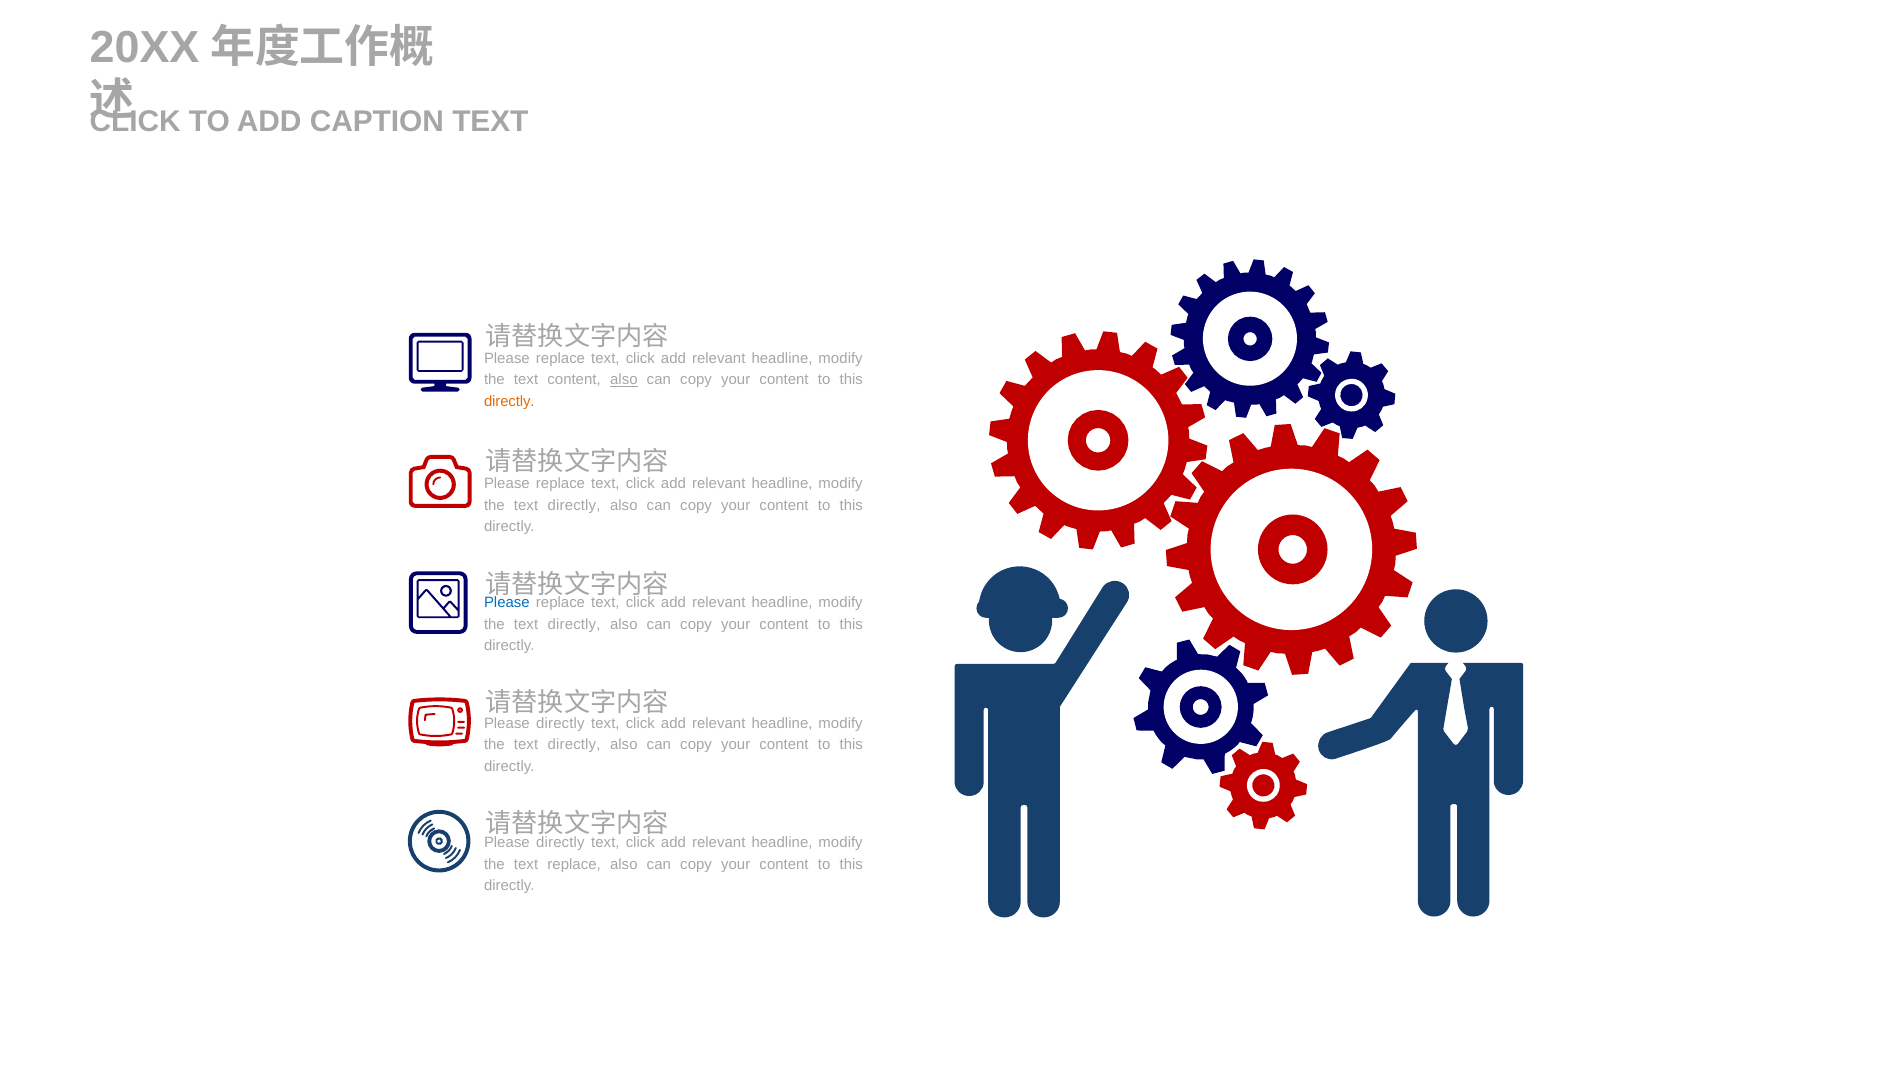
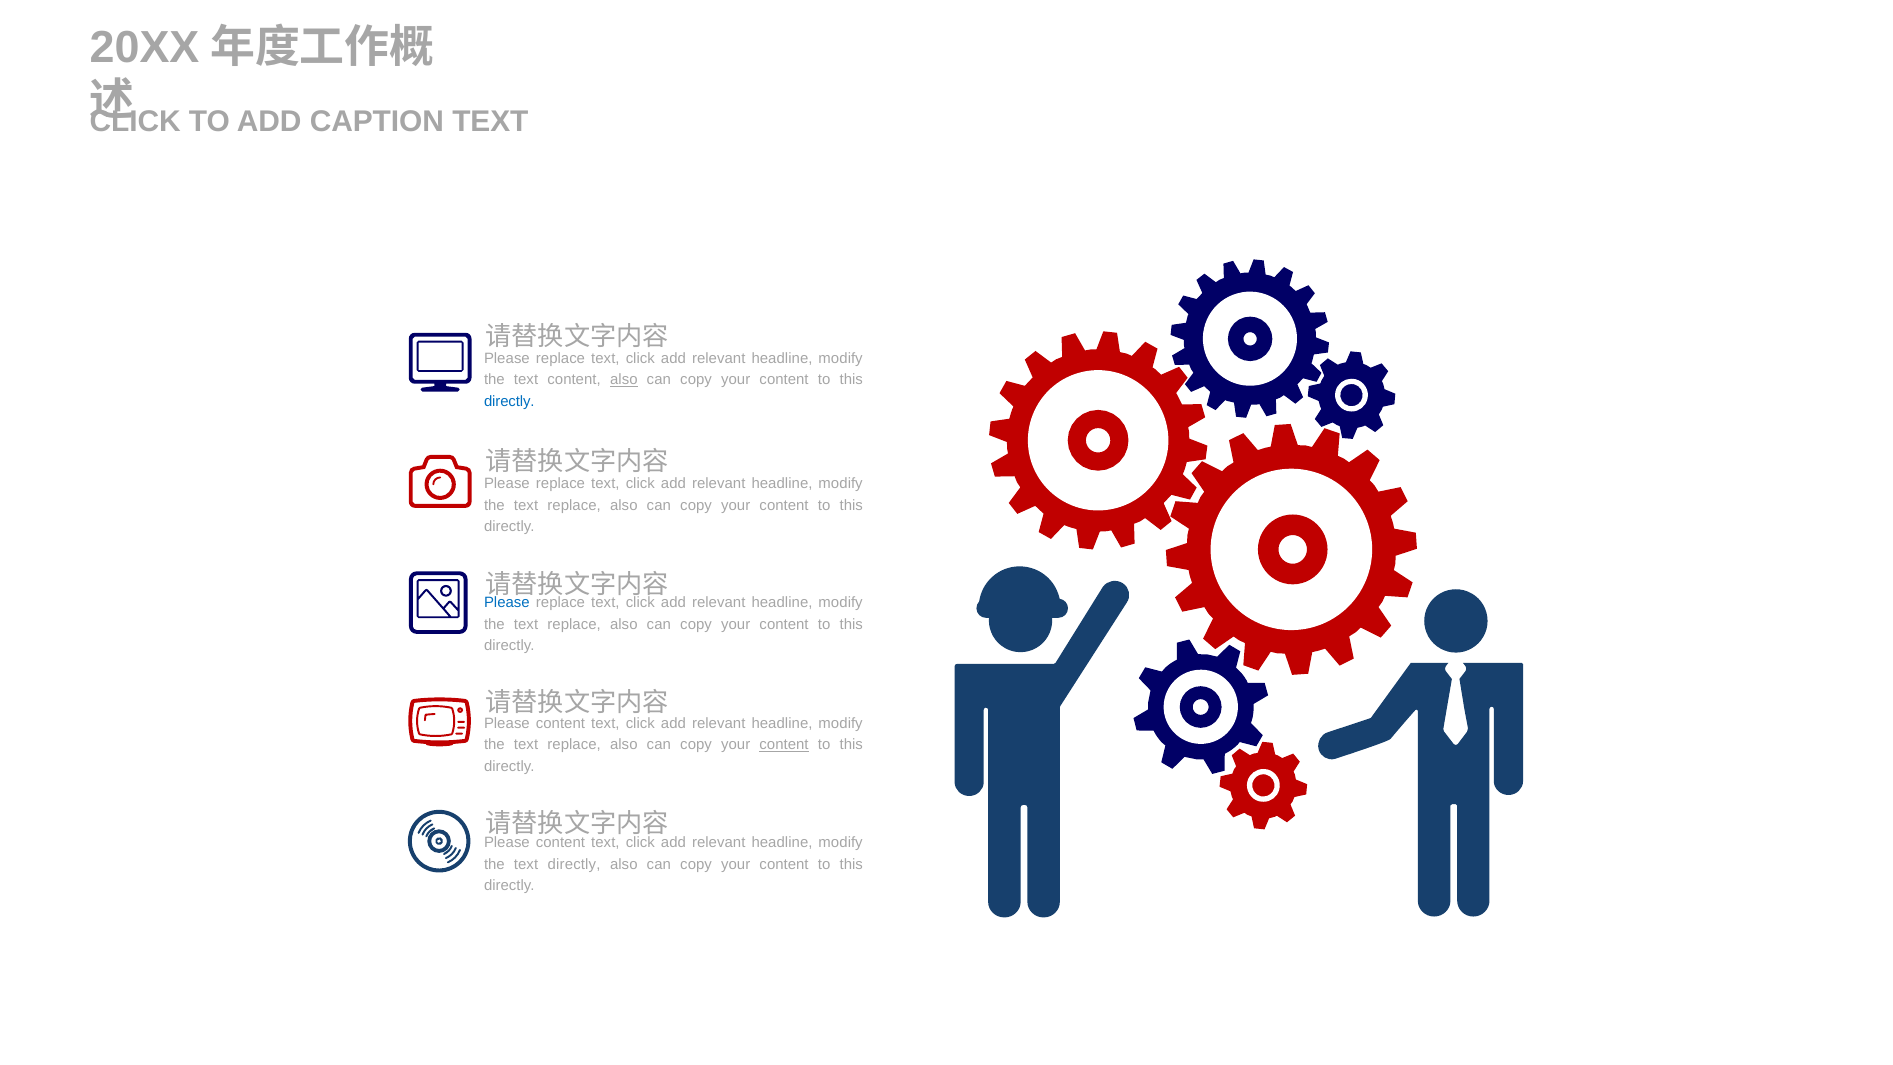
directly colour: orange -> blue (509, 401)
directly: directly -> replace (574, 505)
directly: directly -> replace (574, 624)
directly: directly -> content (560, 723)
directly: directly -> replace (574, 744)
content underline: none -> present (784, 744)
directly: directly -> content (560, 843)
text replace: replace -> directly (574, 864)
